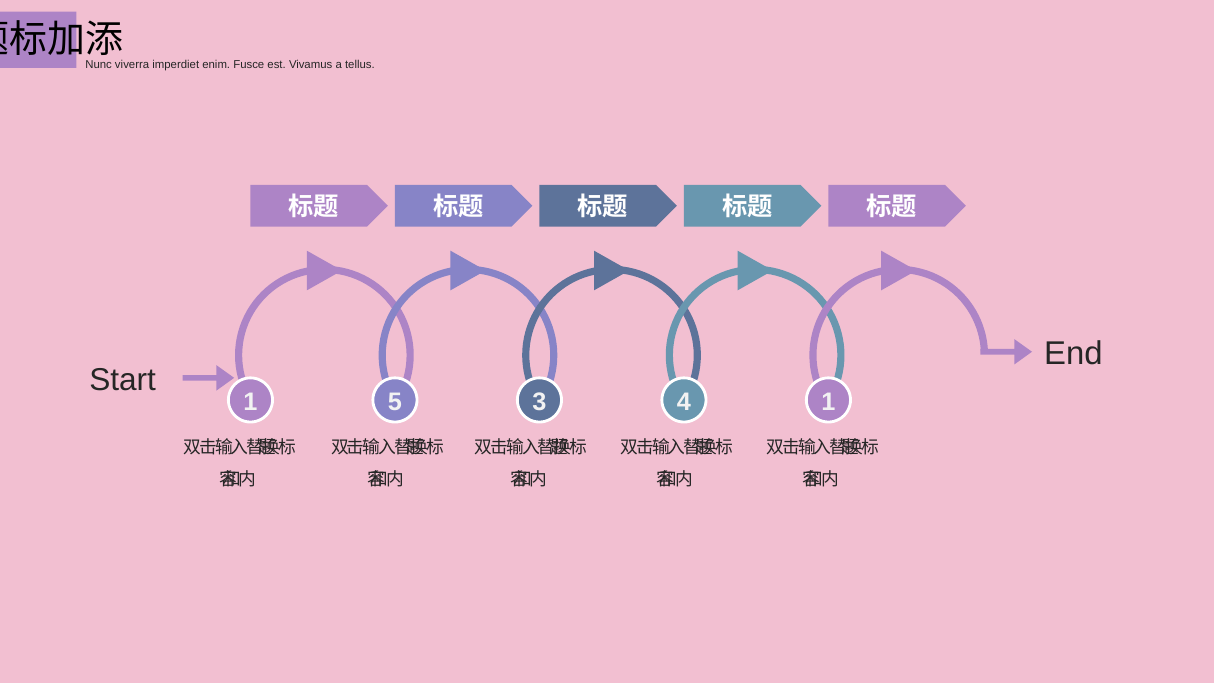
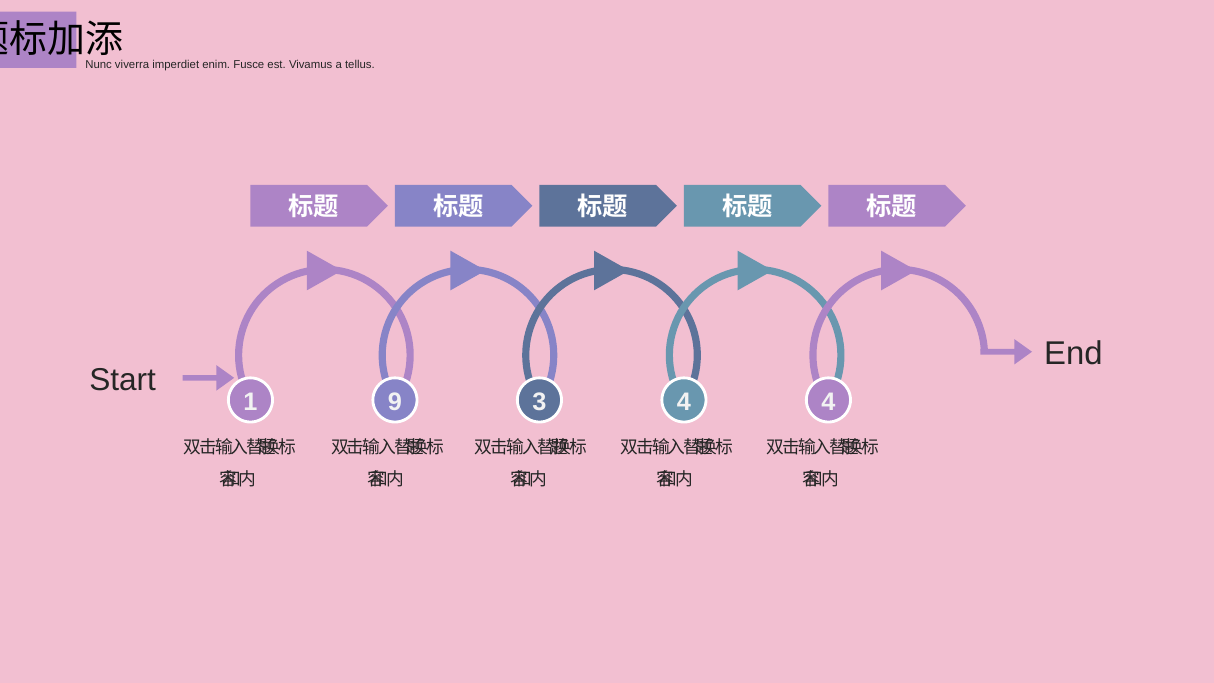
5: 5 -> 9 (395, 402)
4 1: 1 -> 4 (828, 402)
